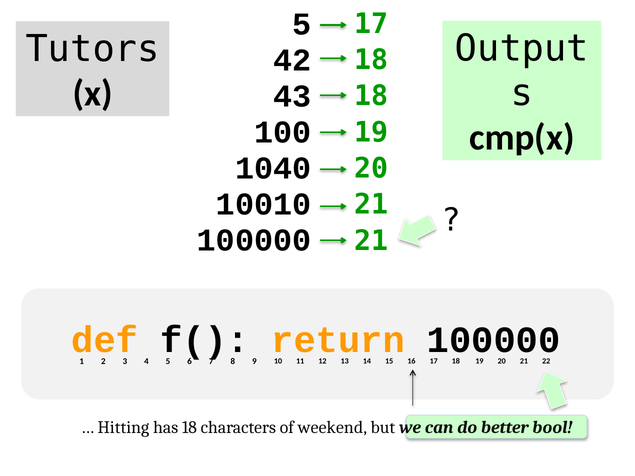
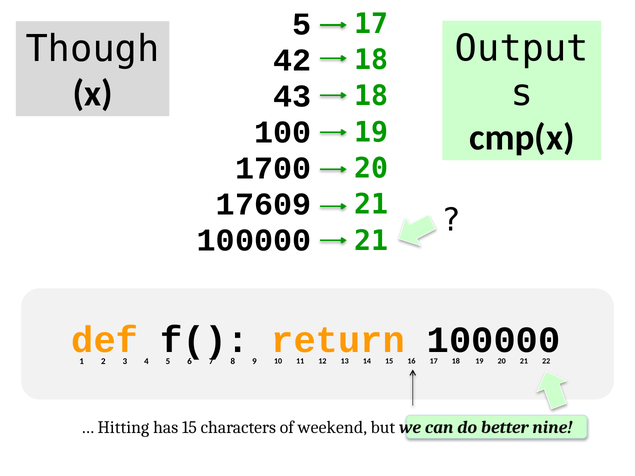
Tutors: Tutors -> Though (93, 49)
1040: 1040 -> 1700 (273, 168)
10010: 10010 -> 17609 (264, 205)
has 18: 18 -> 15 (189, 428)
bool: bool -> nine (553, 428)
